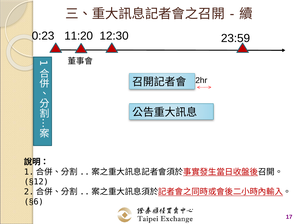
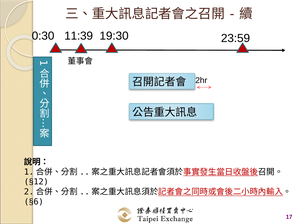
0:23: 0:23 -> 0:30 (43, 36)
11:20: 11:20 -> 11:39 (79, 36)
12:30: 12:30 -> 19:30 (114, 36)
